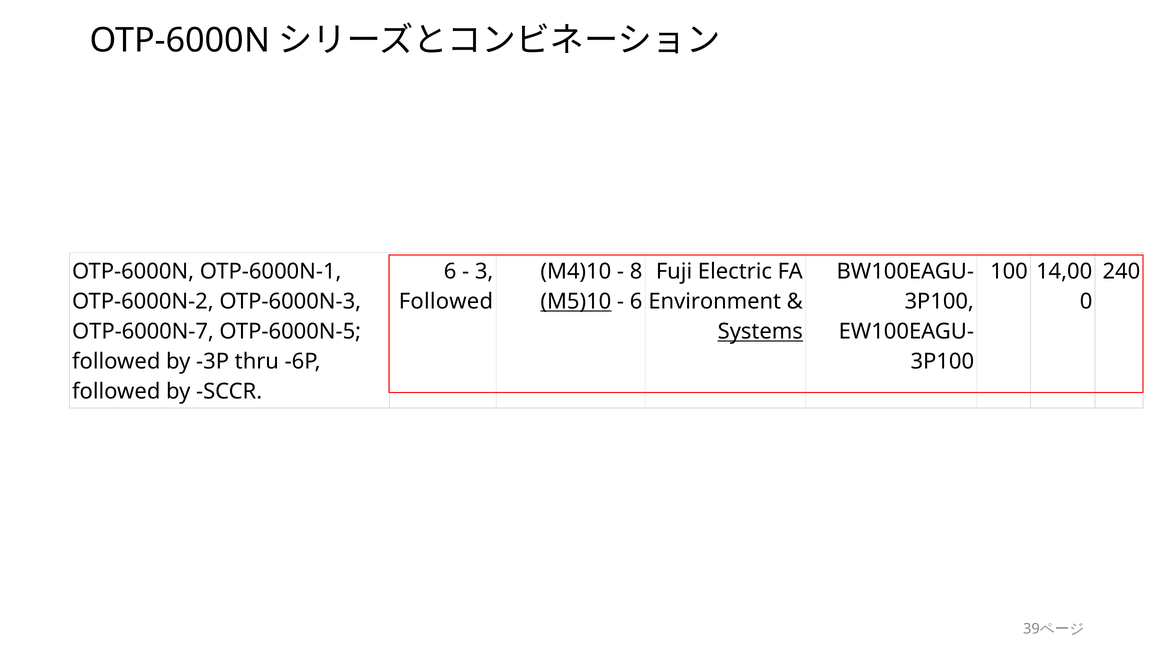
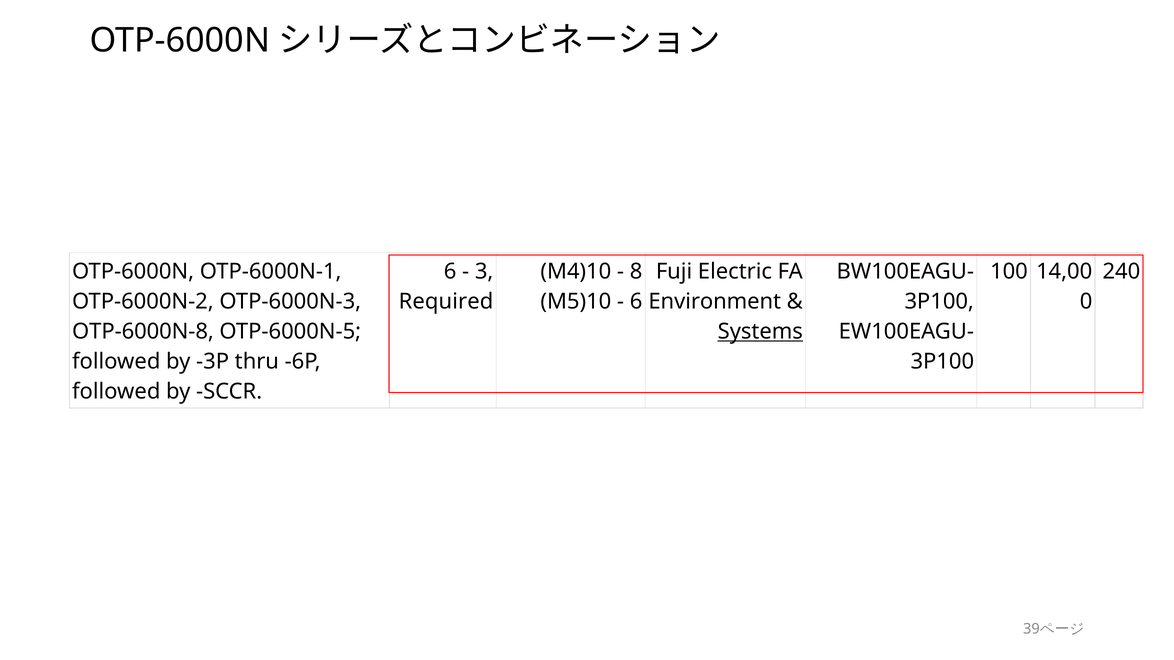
Followed: Followed -> Required (446, 302)
M5)10 underline: present -> none (576, 302)
OTP-6000N-7: OTP-6000N-7 -> OTP-6000N-8 (143, 332)
